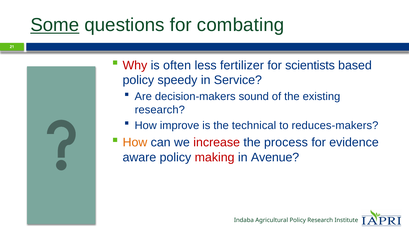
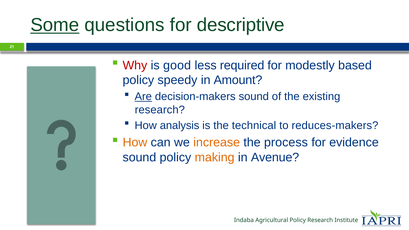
combating: combating -> descriptive (241, 25)
often: often -> good (177, 65)
fertilizer: fertilizer -> required (242, 65)
scientists: scientists -> modestly (310, 65)
Service: Service -> Amount (238, 80)
Are underline: none -> present (143, 97)
improve: improve -> analysis (180, 125)
increase colour: red -> orange (217, 143)
aware: aware -> sound (139, 157)
making colour: red -> orange (215, 157)
